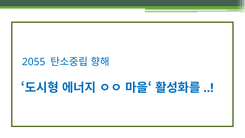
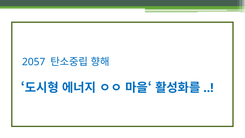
2055: 2055 -> 2057 (34, 62)
